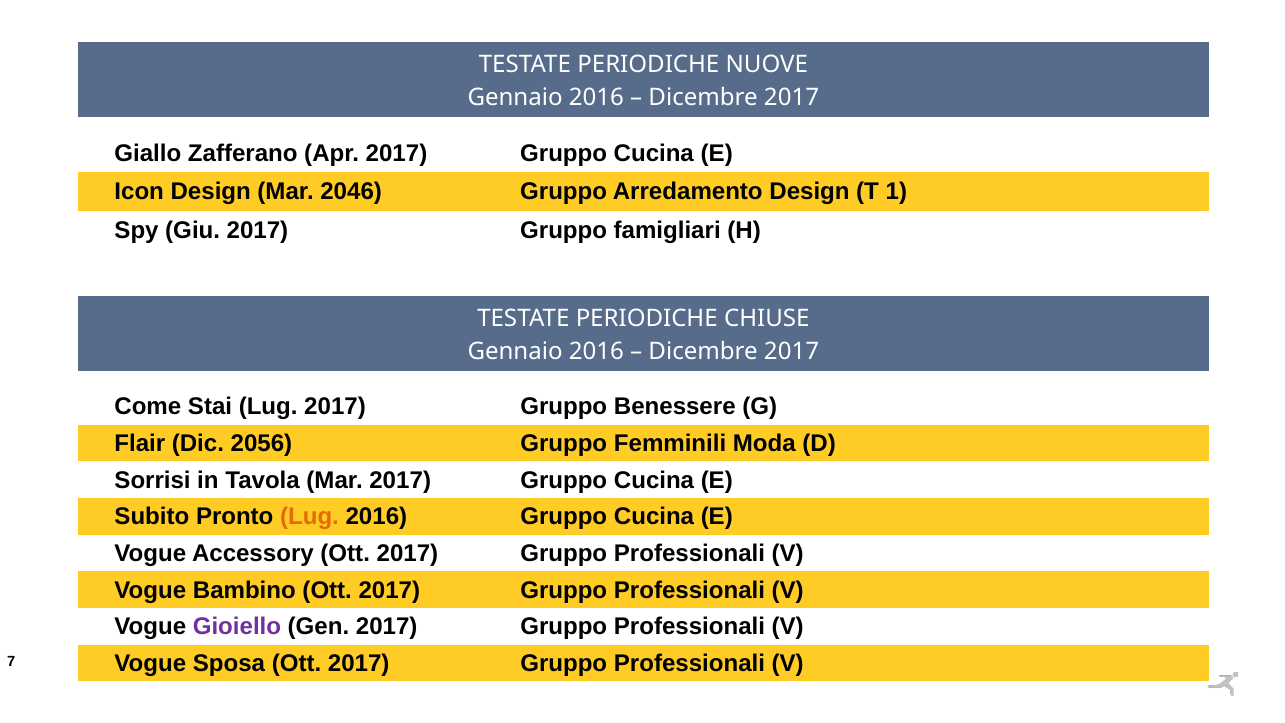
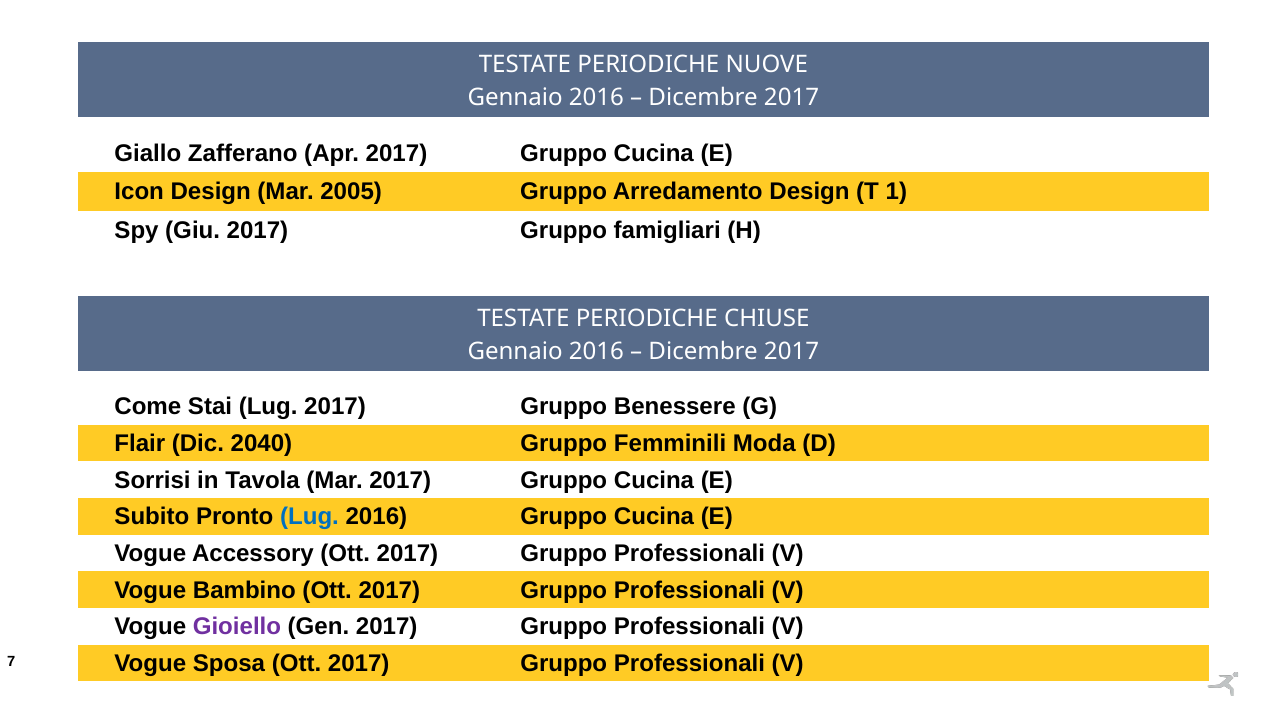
2046: 2046 -> 2005 (351, 192)
2056: 2056 -> 2040 (261, 443)
Lug colour: orange -> blue (310, 517)
